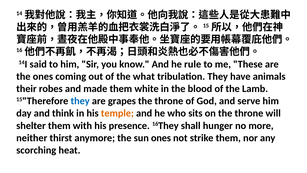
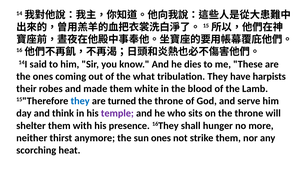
rule: rule -> dies (193, 64)
animals: animals -> harpists (269, 76)
grapes: grapes -> turned (122, 101)
temple colour: orange -> purple (117, 113)
